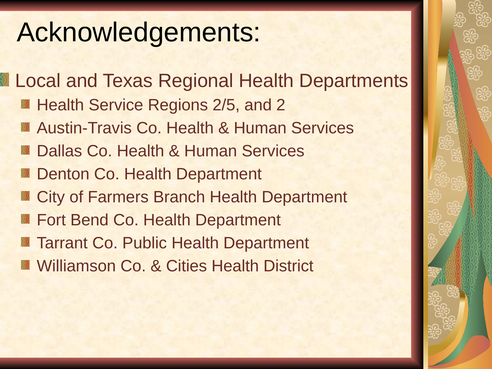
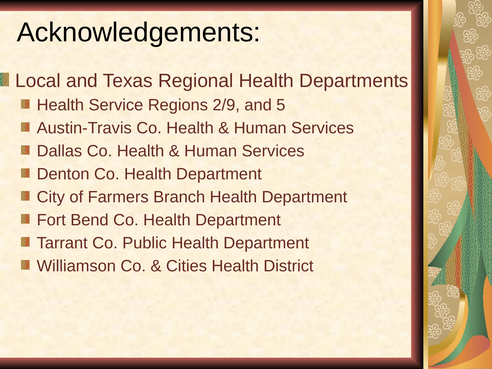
2/5: 2/5 -> 2/9 (226, 105)
2: 2 -> 5 (281, 105)
